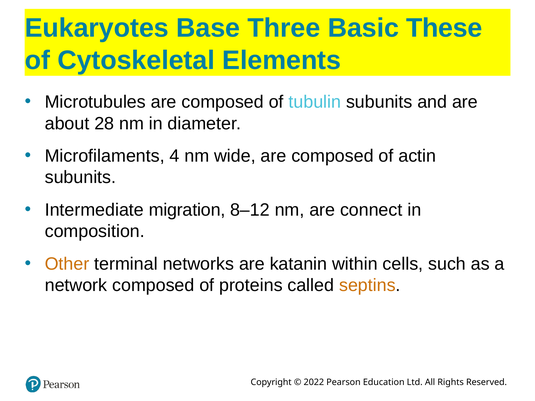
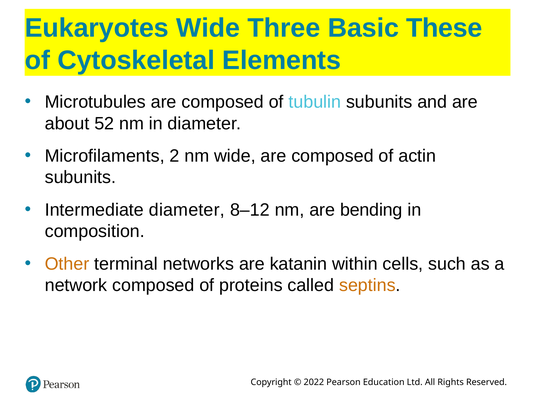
Eukaryotes Base: Base -> Wide (208, 28)
28: 28 -> 52 (104, 124)
4: 4 -> 2 (175, 156)
Intermediate migration: migration -> diameter (187, 210)
connect: connect -> bending (371, 210)
